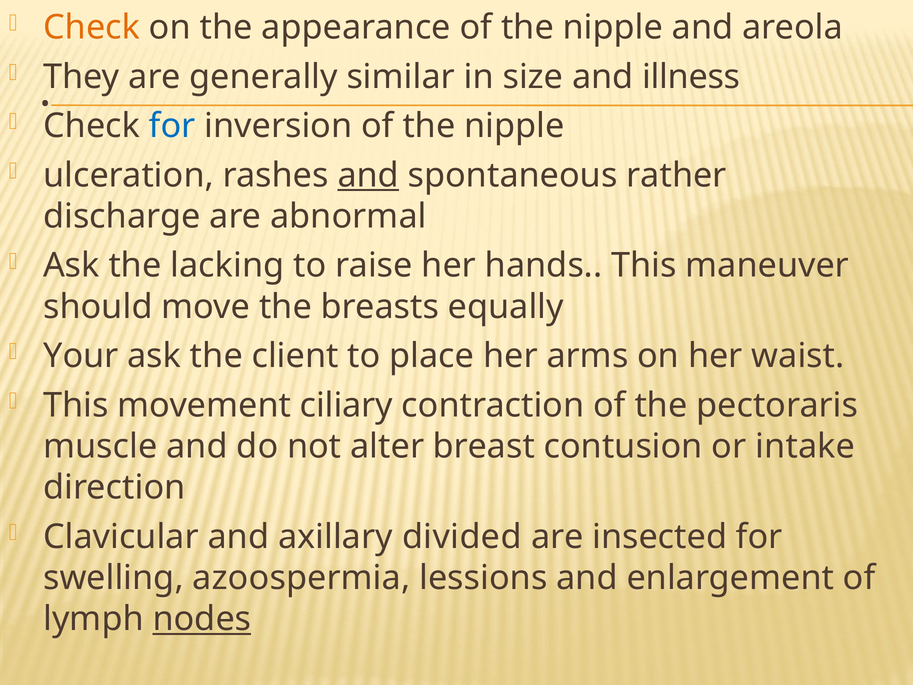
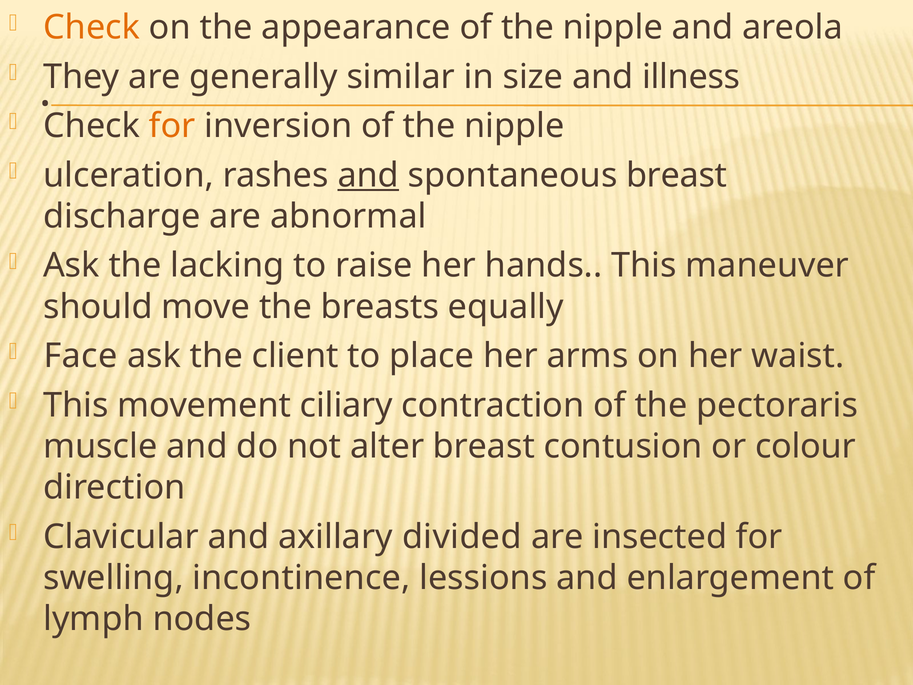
for colour: blue -> orange (172, 126)
spontaneous rather: rather -> breast (677, 175)
Your: Your -> Face (81, 356)
intake: intake -> colour (805, 446)
azoospermia: azoospermia -> incontinence (301, 578)
nodes underline: present -> none (202, 619)
